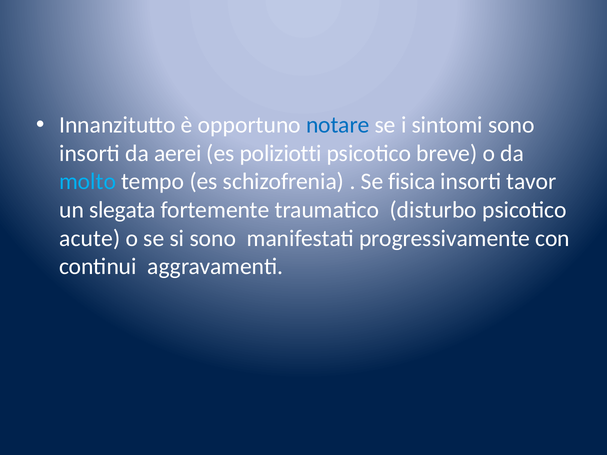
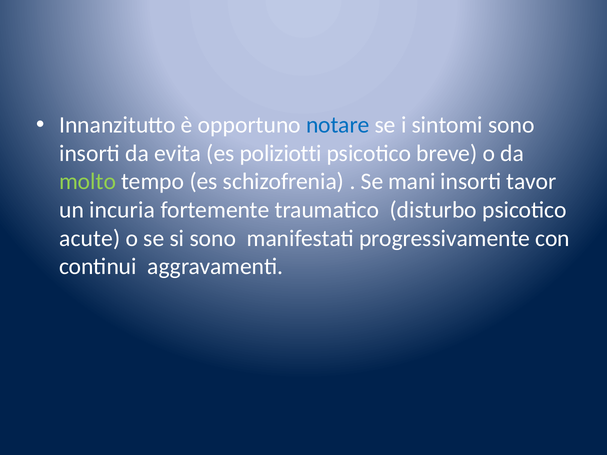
aerei: aerei -> evita (178, 153)
molto colour: light blue -> light green (88, 182)
fisica: fisica -> mani (412, 182)
slegata: slegata -> incuria (122, 210)
